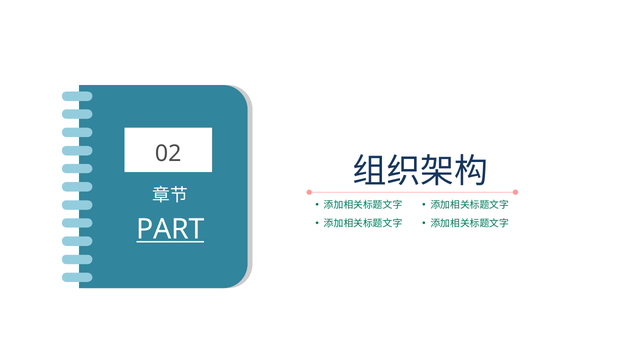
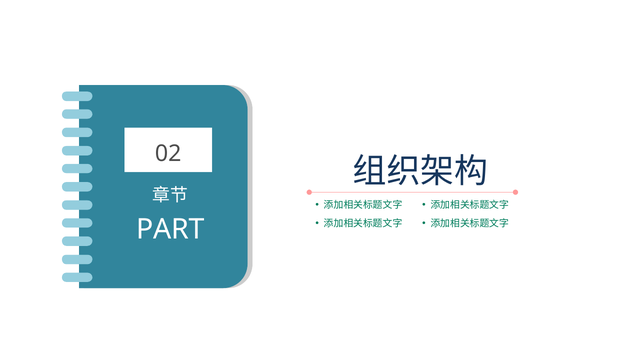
PART underline: present -> none (170, 229)
